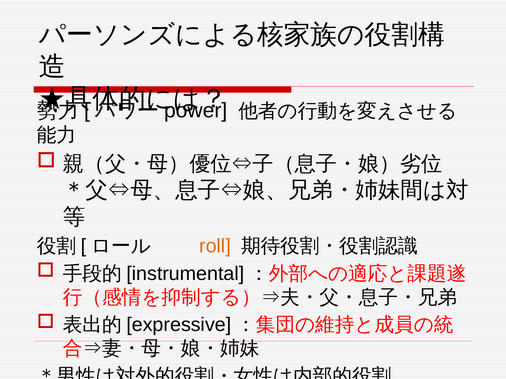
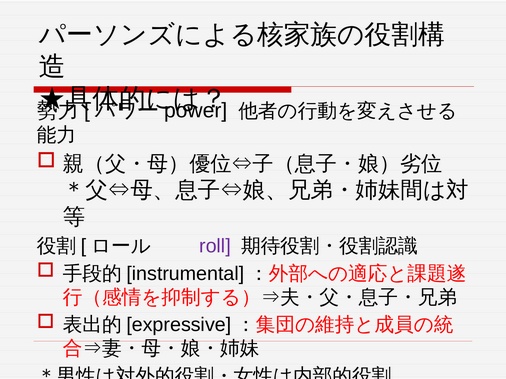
roll colour: orange -> purple (215, 246)
